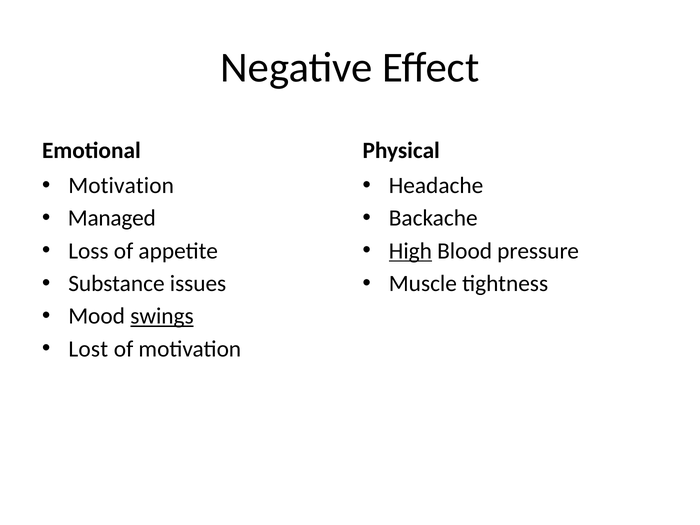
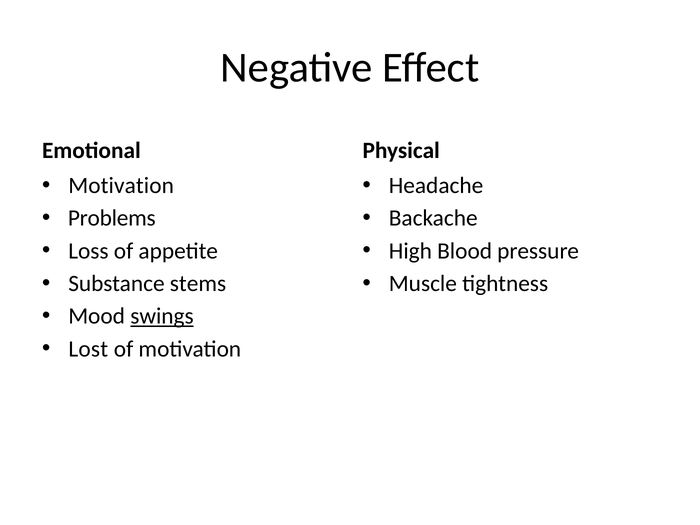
Managed: Managed -> Problems (112, 218)
High underline: present -> none (410, 251)
issues: issues -> stems (198, 284)
